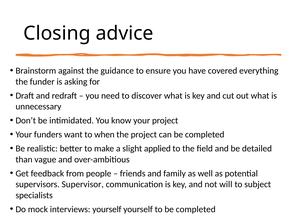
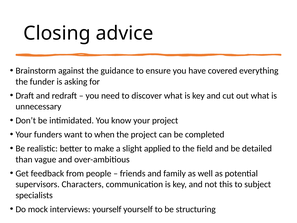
Supervisor: Supervisor -> Characters (83, 184)
will: will -> this (226, 184)
to be completed: completed -> structuring (196, 209)
